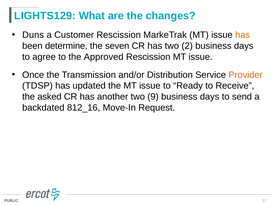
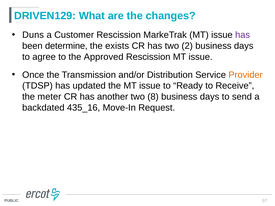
LIGHTS129: LIGHTS129 -> DRIVEN129 (45, 16)
has colour: orange -> purple (243, 35)
seven: seven -> exists (117, 46)
asked: asked -> meter (49, 97)
9: 9 -> 8 (153, 97)
812_16: 812_16 -> 435_16 (84, 108)
